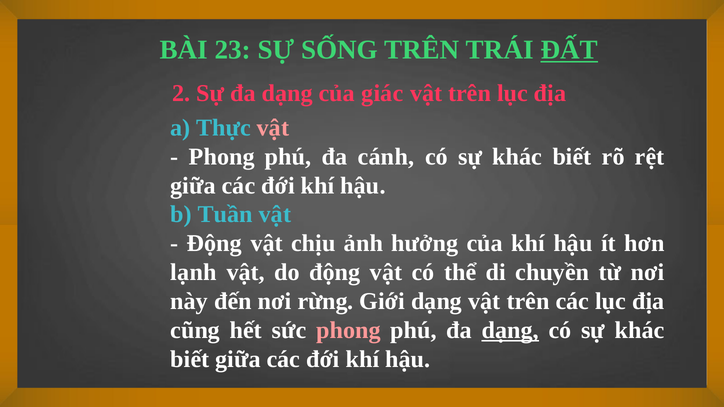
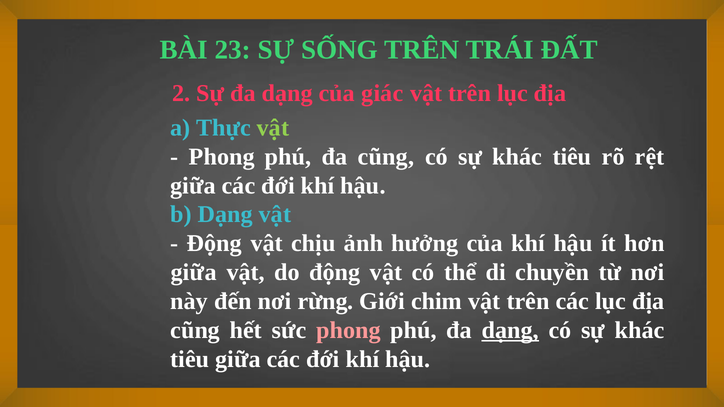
ĐẤT underline: present -> none (569, 50)
vật colour: pink -> light green (273, 128)
đa cánh: cánh -> cũng (386, 157)
biết: biết -> tiêu (572, 157)
b Tuần: Tuần -> Dạng (225, 215)
lạnh: lạnh -> giữa (194, 273)
Giới dạng: dạng -> chim (437, 302)
biết: biết -> tiêu (190, 359)
